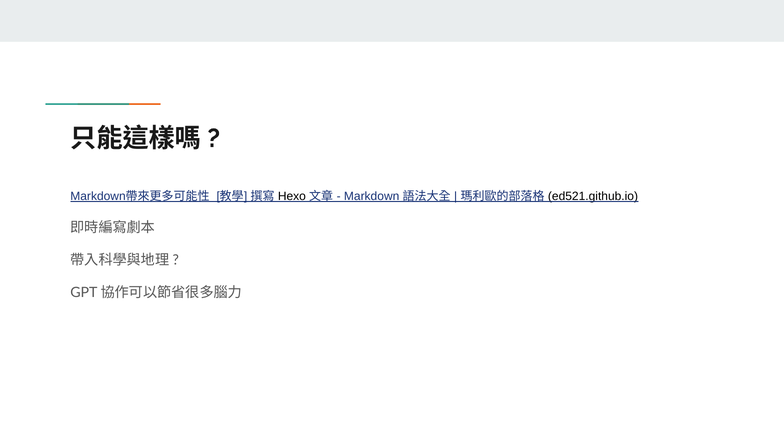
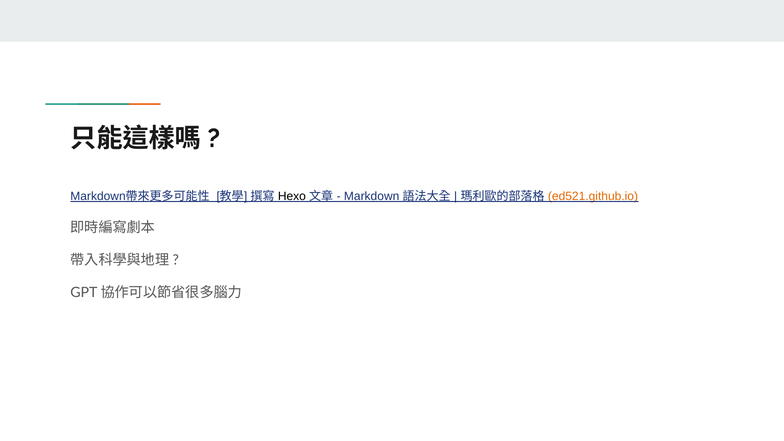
ed521.github.io colour: black -> orange (593, 196)
